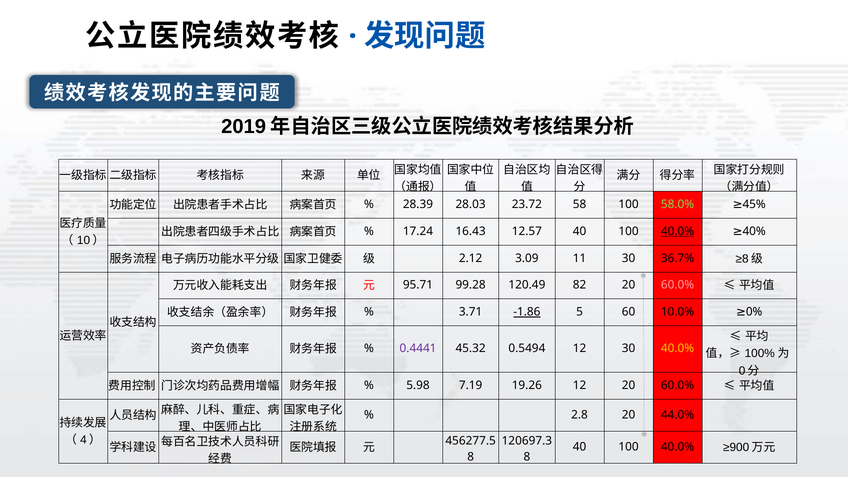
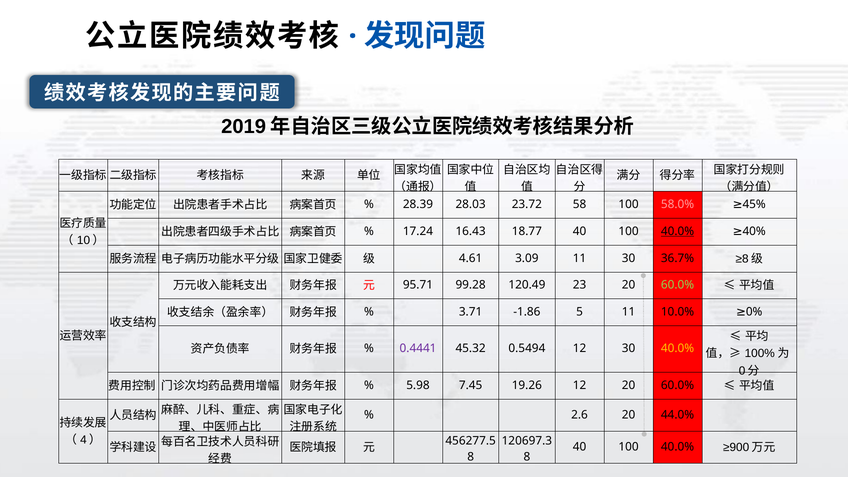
58.0% colour: light green -> pink (678, 204)
12.57: 12.57 -> 18.77 (527, 231)
2.12: 2.12 -> 4.61 (471, 258)
82: 82 -> 23 (580, 285)
60.0% colour: pink -> light green (678, 285)
-1.86 underline: present -> none (527, 312)
5 60: 60 -> 11 (629, 312)
7.19: 7.19 -> 7.45 (471, 385)
2.8: 2.8 -> 2.6 (580, 415)
